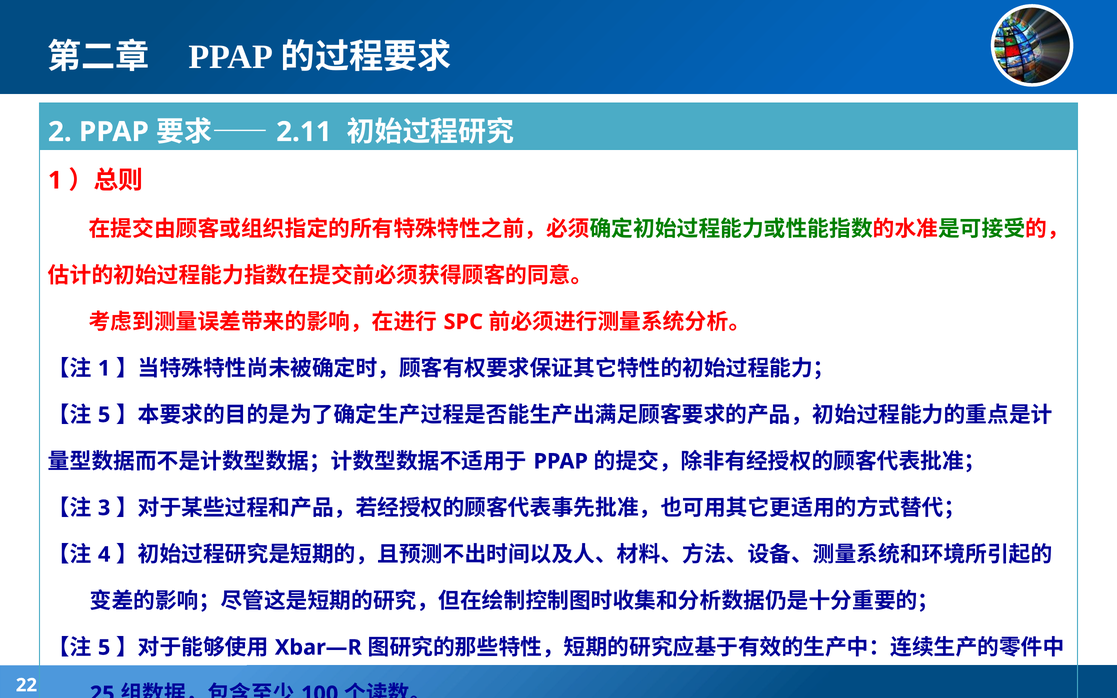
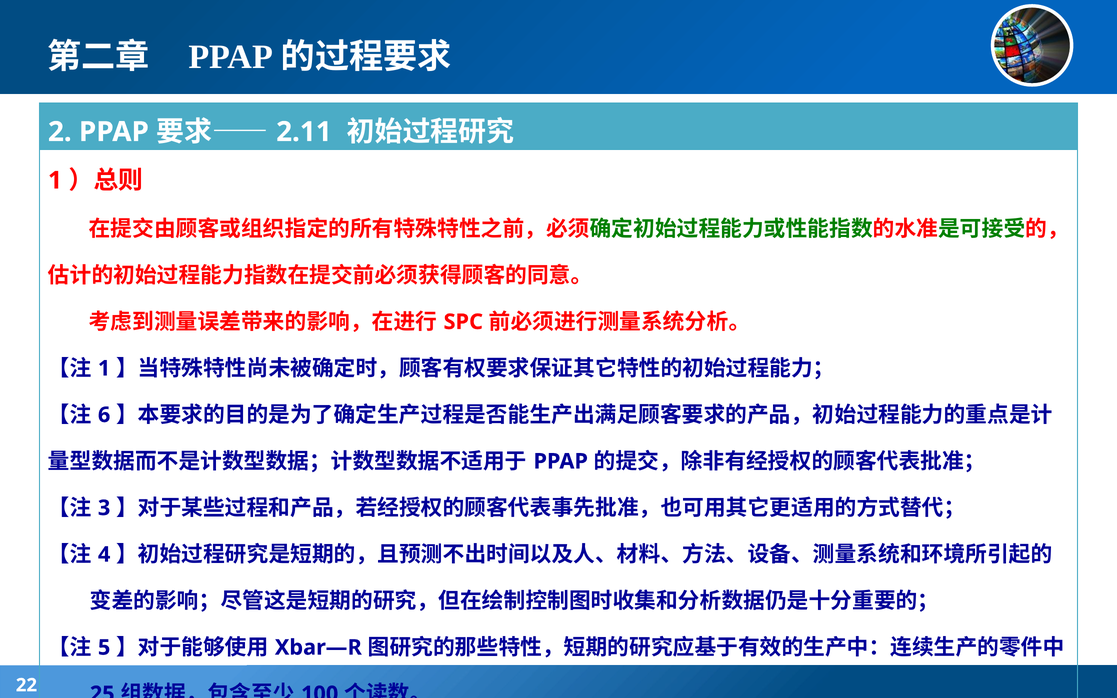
5: 5 -> 6 (104, 415)
